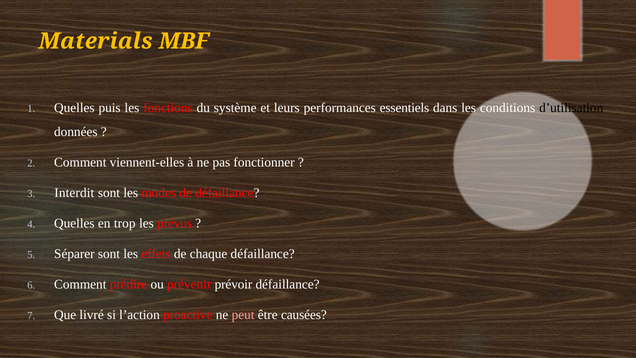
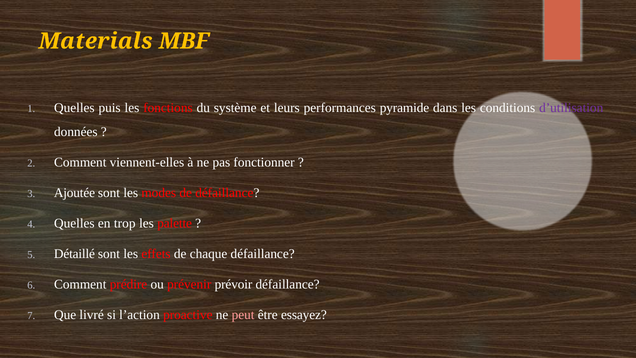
essentiels: essentiels -> pyramide (404, 108)
d’utilisation colour: black -> purple (571, 108)
Interdit: Interdit -> Ajoutée (74, 193)
prévus: prévus -> palette (175, 223)
Séparer: Séparer -> Détaillé (74, 254)
causées: causées -> essayez (304, 315)
